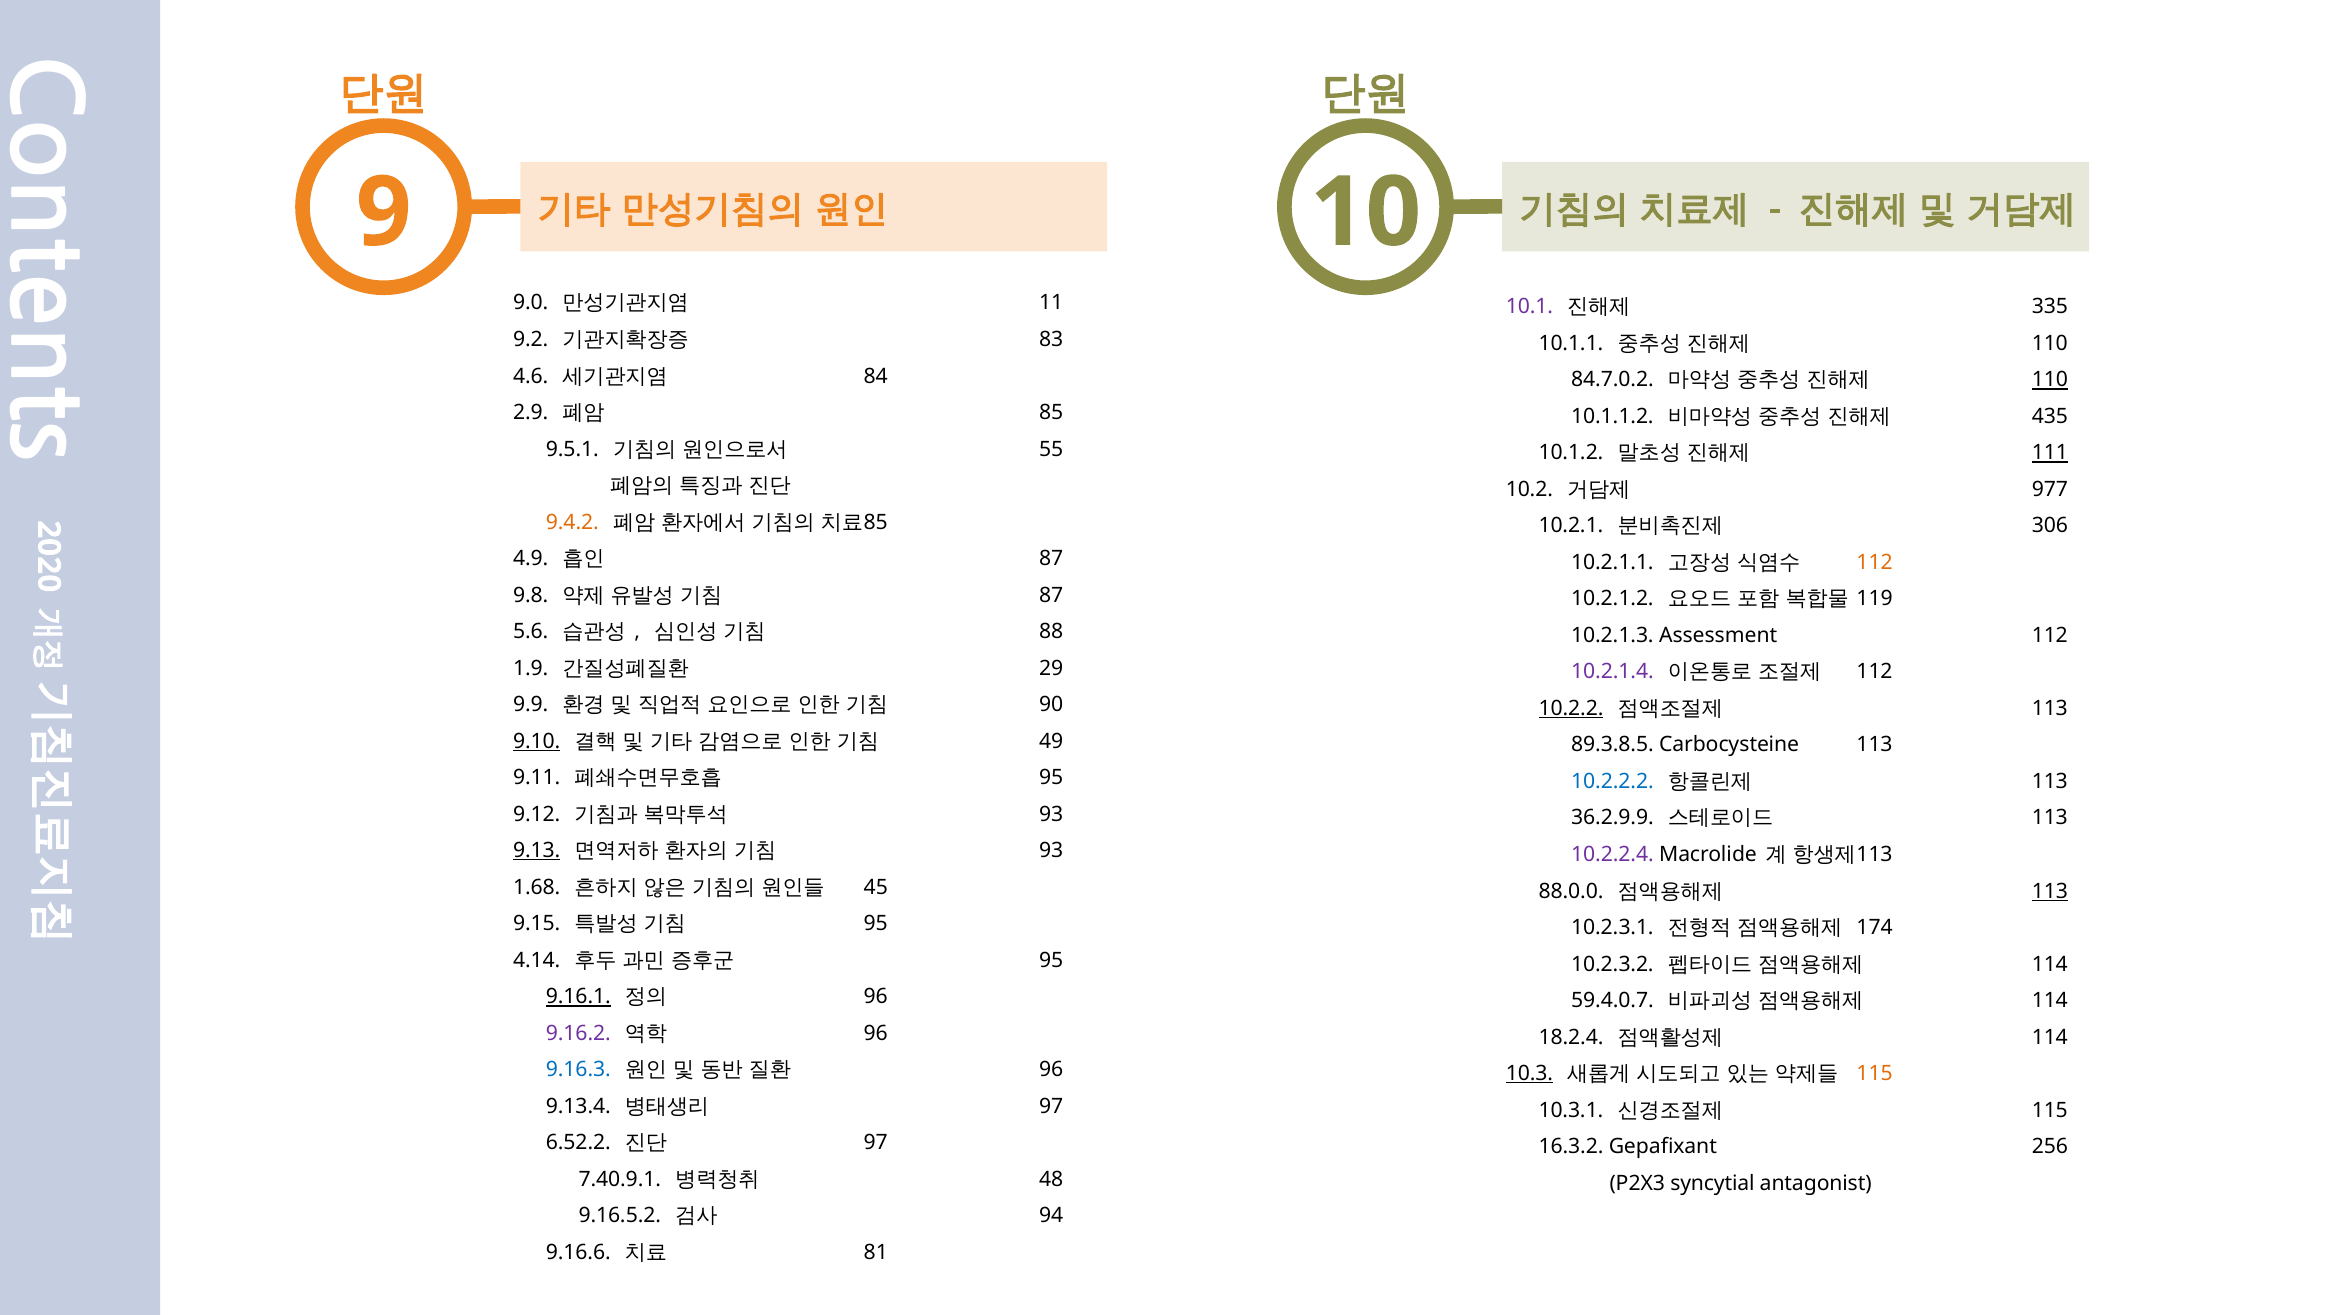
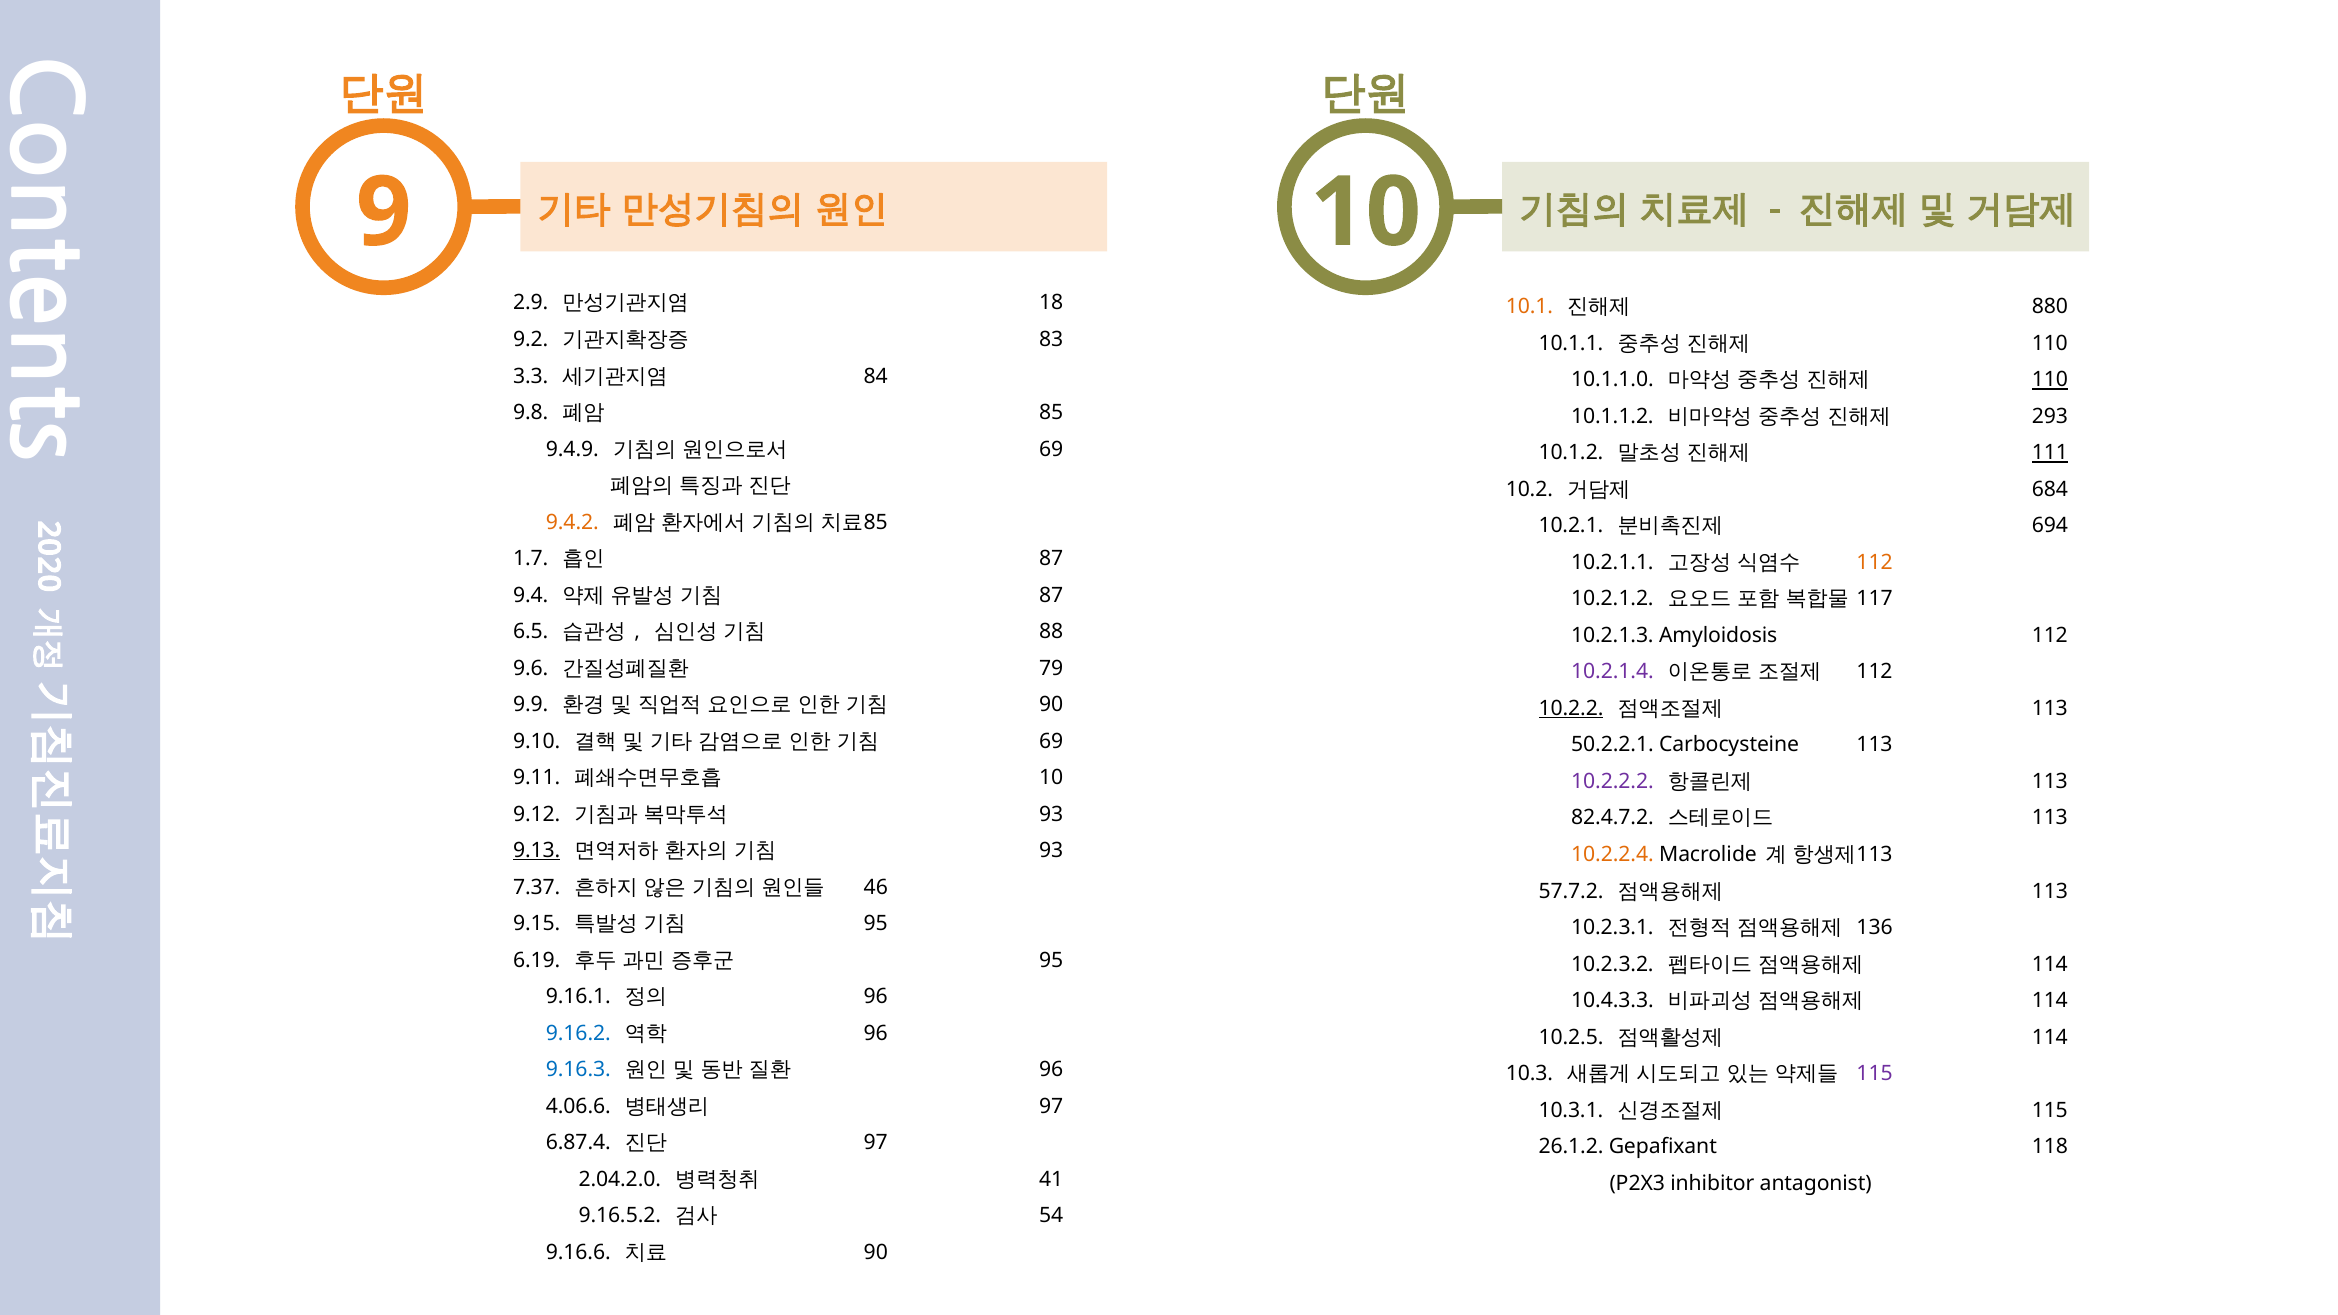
9.0: 9.0 -> 2.9 (531, 303)
11: 11 -> 18 (1051, 303)
10.1 colour: purple -> orange (1529, 307)
335: 335 -> 880 (2050, 307)
4.6: 4.6 -> 3.3 (531, 376)
84.7.0.2: 84.7.0.2 -> 10.1.1.0 (1612, 380)
2.9: 2.9 -> 9.8 (531, 413)
435: 435 -> 293 (2050, 416)
9.5.1: 9.5.1 -> 9.4.9 (572, 449)
55: 55 -> 69 (1051, 449)
977: 977 -> 684 (2050, 489)
306: 306 -> 694 (2050, 526)
4.9: 4.9 -> 1.7 (531, 559)
9.8: 9.8 -> 9.4 (531, 595)
119: 119 -> 117 (1875, 599)
5.6: 5.6 -> 6.5 (531, 632)
Assessment: Assessment -> Amyloidosis (1718, 635)
1.9: 1.9 -> 9.6 (531, 668)
29: 29 -> 79 (1051, 668)
9.10 underline: present -> none (537, 741)
49: 49 -> 69 (1051, 741)
89.3.8.5: 89.3.8.5 -> 50.2.2.1 (1612, 745)
95: 95 -> 10 (1051, 778)
10.2.2.2 colour: blue -> purple (1612, 782)
36.2.9.9: 36.2.9.9 -> 82.4.7.2 (1612, 818)
10.2.2.4 colour: purple -> orange (1612, 855)
1.68: 1.68 -> 7.37 (537, 887)
45: 45 -> 46 (876, 887)
88.0.0: 88.0.0 -> 57.7.2 (1571, 891)
113 underline: present -> none (2050, 891)
174: 174 -> 136 (1875, 928)
4.14: 4.14 -> 6.19 (537, 960)
9.16.1 underline: present -> none (578, 997)
59.4.0.7: 59.4.0.7 -> 10.4.3.3 (1612, 1001)
9.16.2 colour: purple -> blue (578, 1033)
18.2.4: 18.2.4 -> 10.2.5 (1571, 1037)
10.3 underline: present -> none (1529, 1074)
115 colour: orange -> purple (1875, 1074)
9.13.4: 9.13.4 -> 4.06.6 (578, 1106)
6.52.2: 6.52.2 -> 6.87.4 (578, 1143)
16.3.2: 16.3.2 -> 26.1.2 (1571, 1147)
256: 256 -> 118 (2050, 1147)
7.40.9.1: 7.40.9.1 -> 2.04.2.0 (620, 1179)
48: 48 -> 41 (1051, 1179)
syncytial: syncytial -> inhibitor (1712, 1183)
94: 94 -> 54 (1051, 1216)
81: 81 -> 90 (876, 1253)
